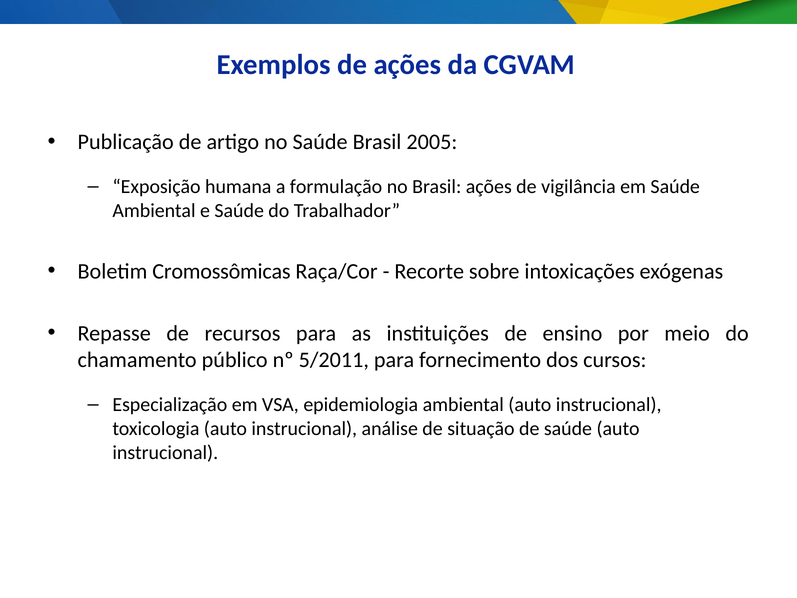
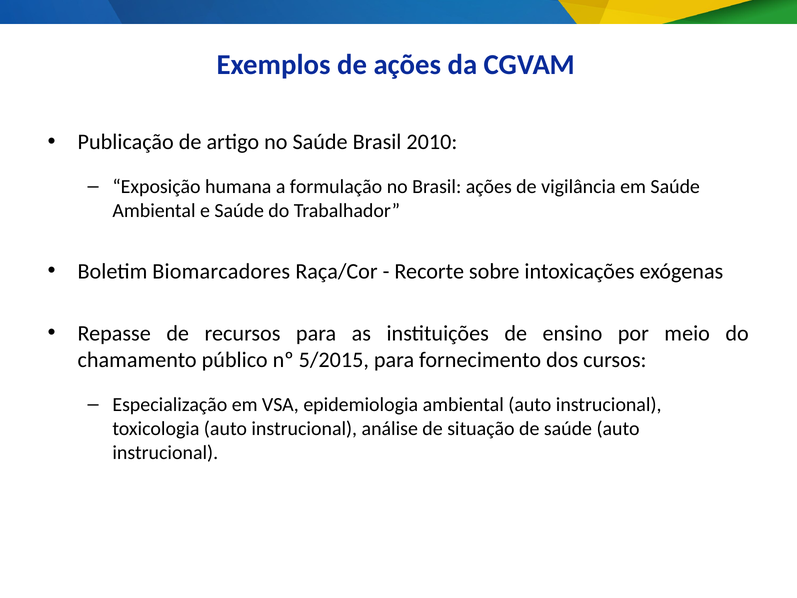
2005: 2005 -> 2010 (432, 142)
Cromossômicas: Cromossômicas -> Biomarcadores (221, 271)
5/2011: 5/2011 -> 5/2015 (334, 360)
